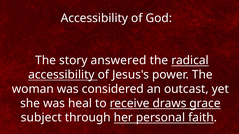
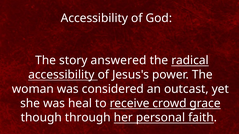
draws: draws -> crowd (170, 104)
subject: subject -> though (41, 118)
